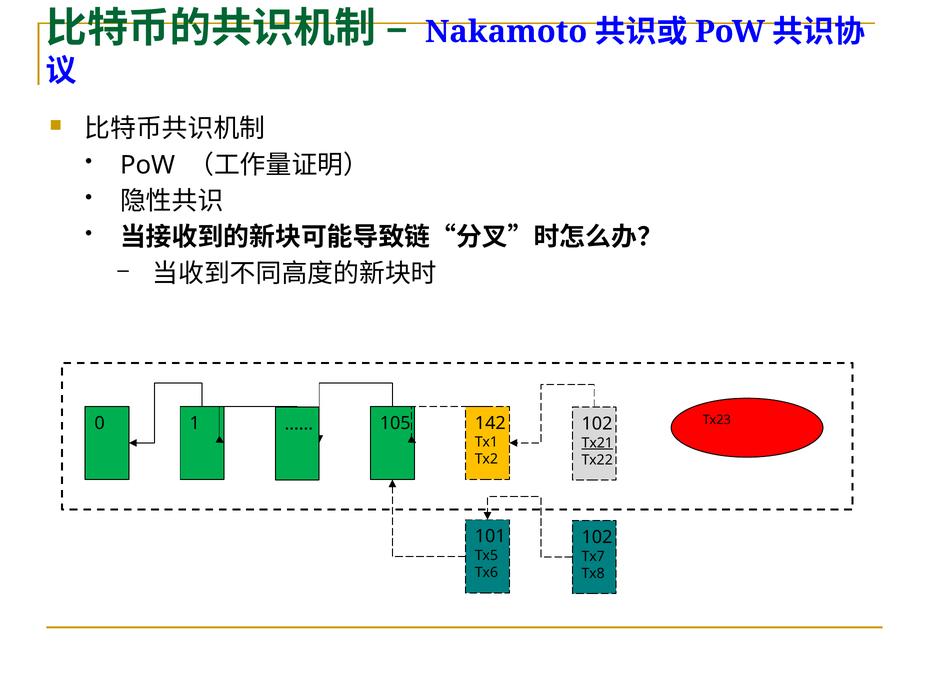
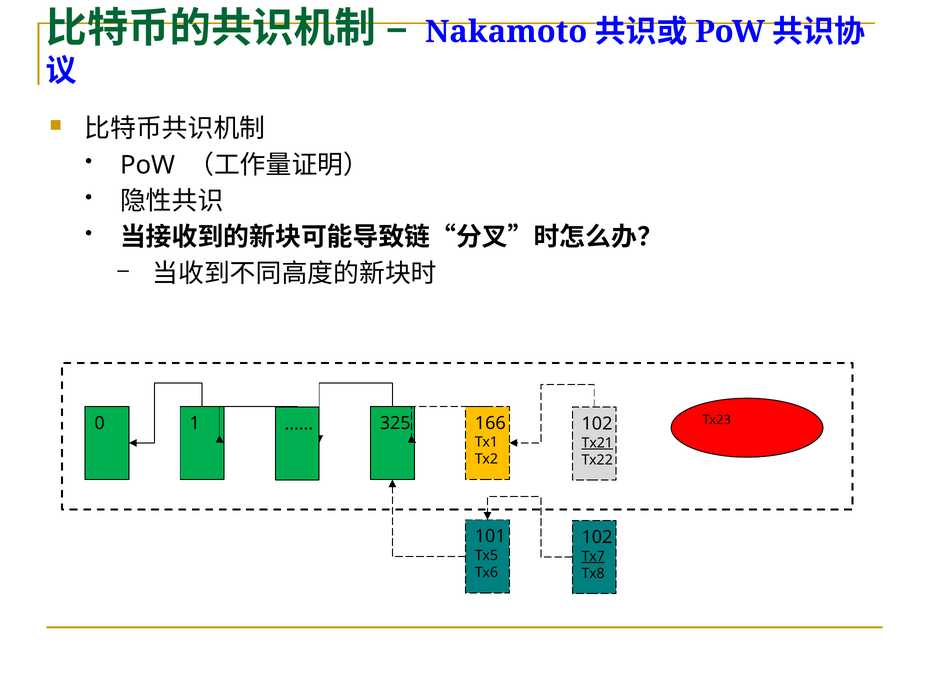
105: 105 -> 325 (395, 423)
142: 142 -> 166 (490, 423)
Tx7 underline: none -> present (593, 556)
